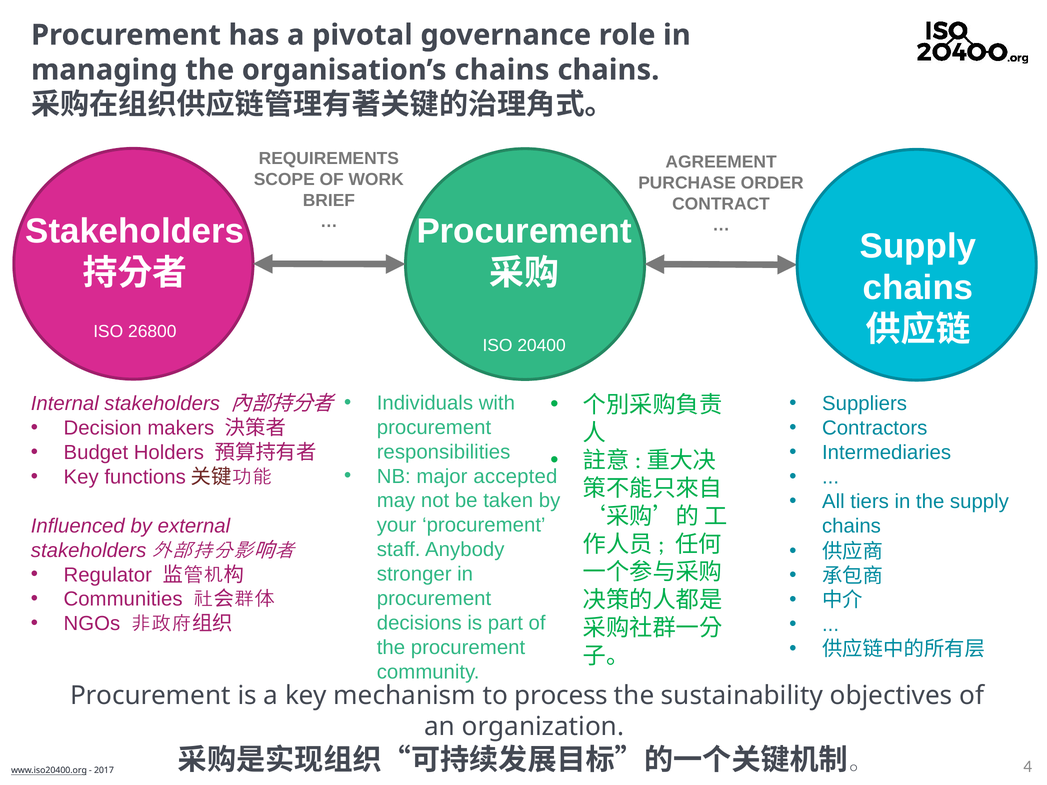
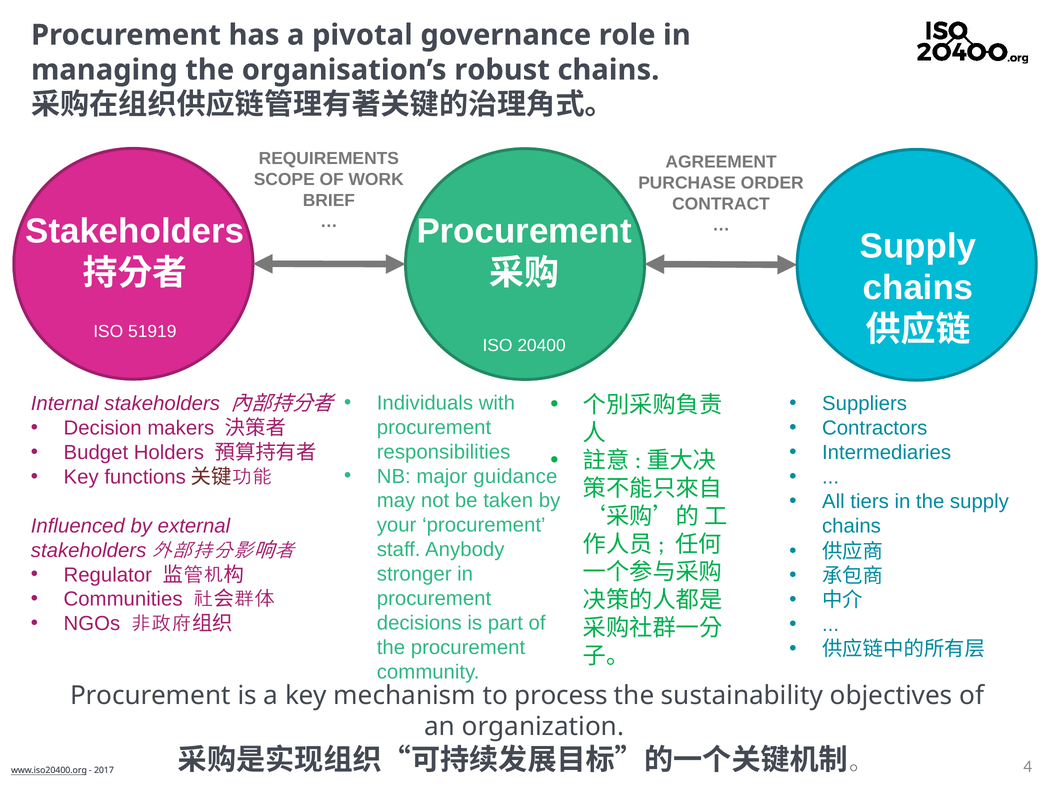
organisation’s chains: chains -> robust (502, 70)
26800: 26800 -> 51919 (152, 331)
accepted: accepted -> guidance (515, 476)
